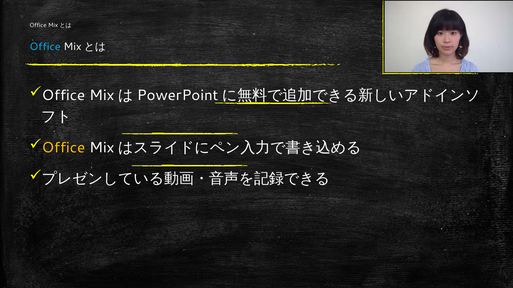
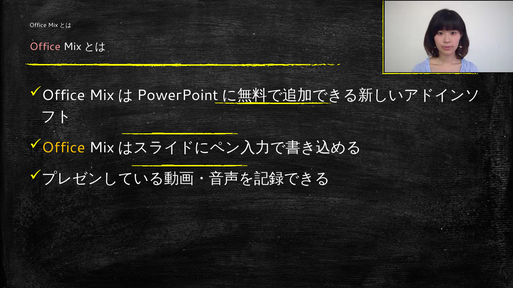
Office colour: light blue -> pink (45, 47)
